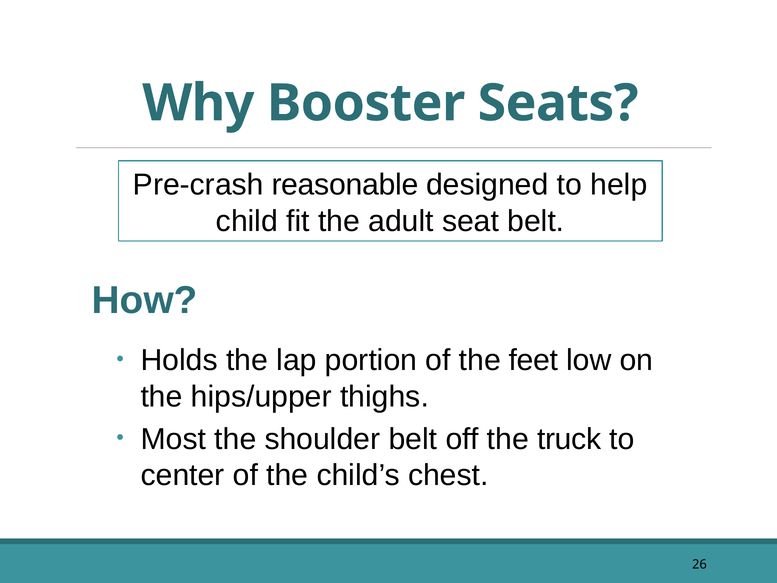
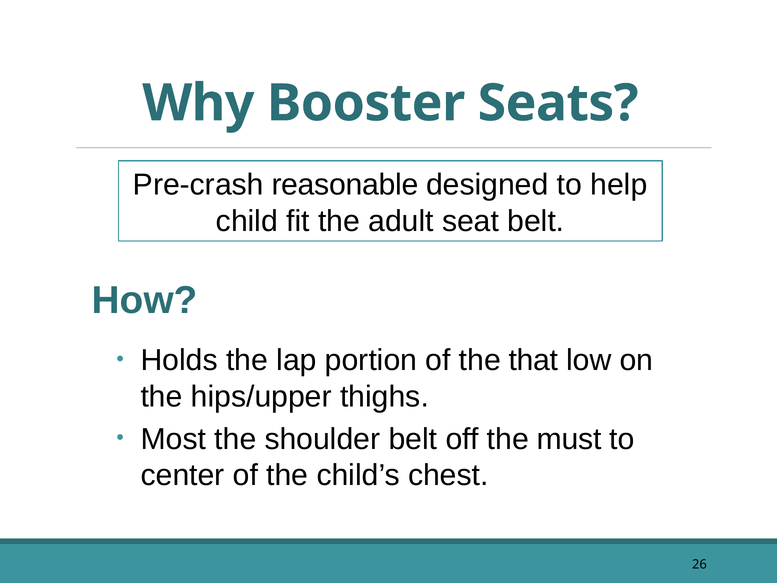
feet: feet -> that (534, 360)
truck: truck -> must (569, 439)
